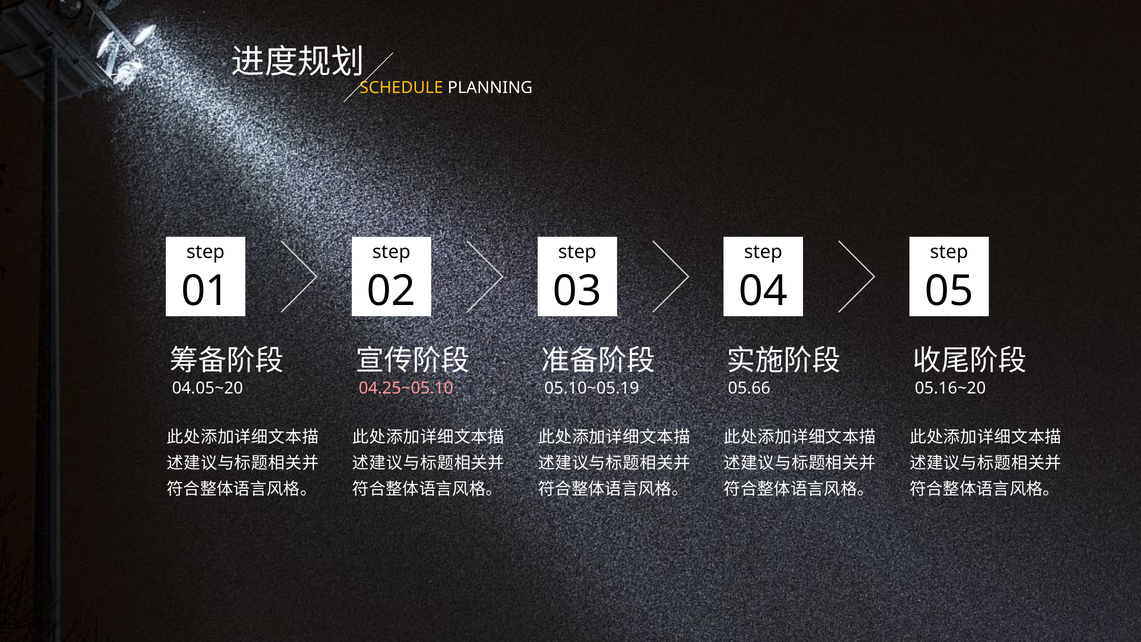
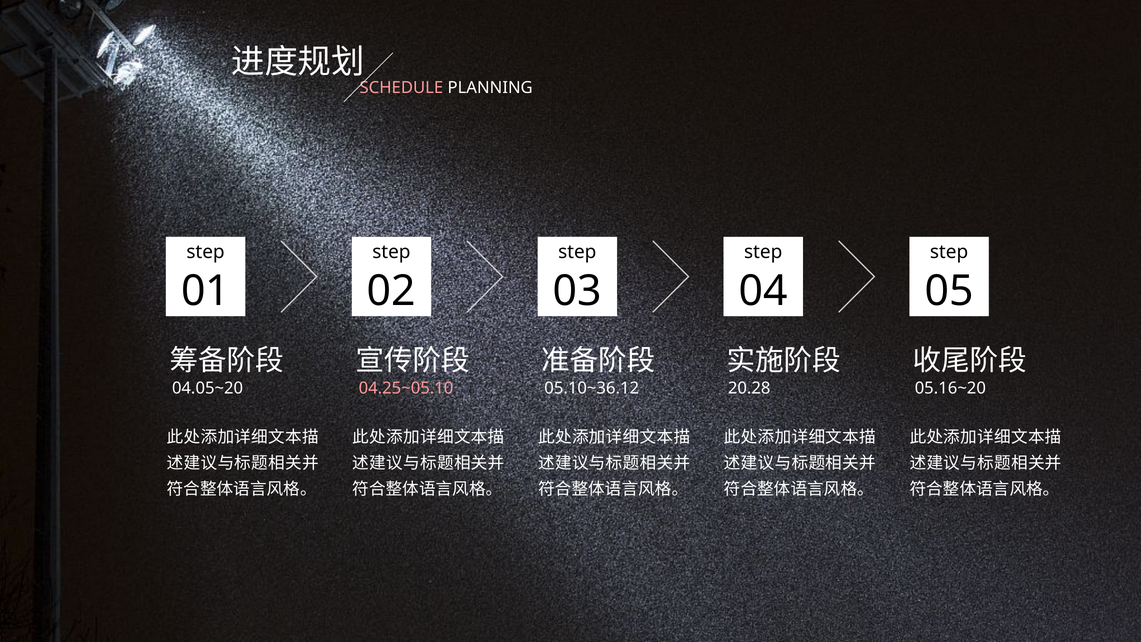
SCHEDULE colour: yellow -> pink (401, 88)
05.10~05.19: 05.10~05.19 -> 05.10~36.12 (592, 388)
05.66: 05.66 -> 20.28 (749, 388)
